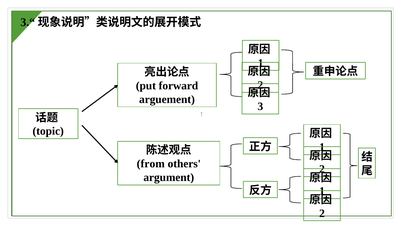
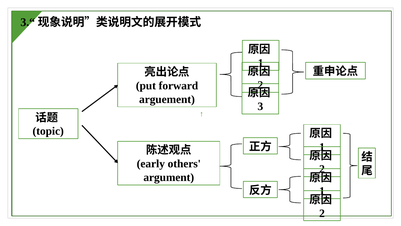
from: from -> early (151, 164)
